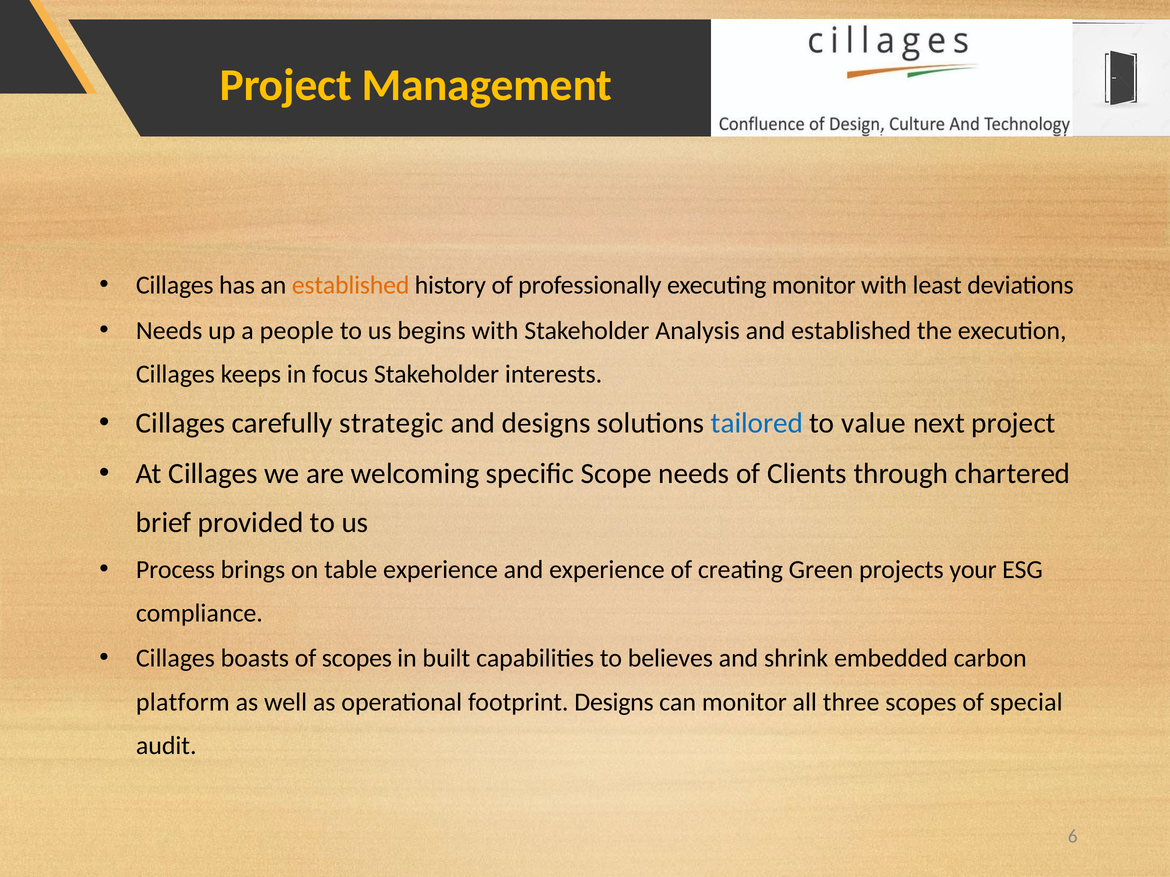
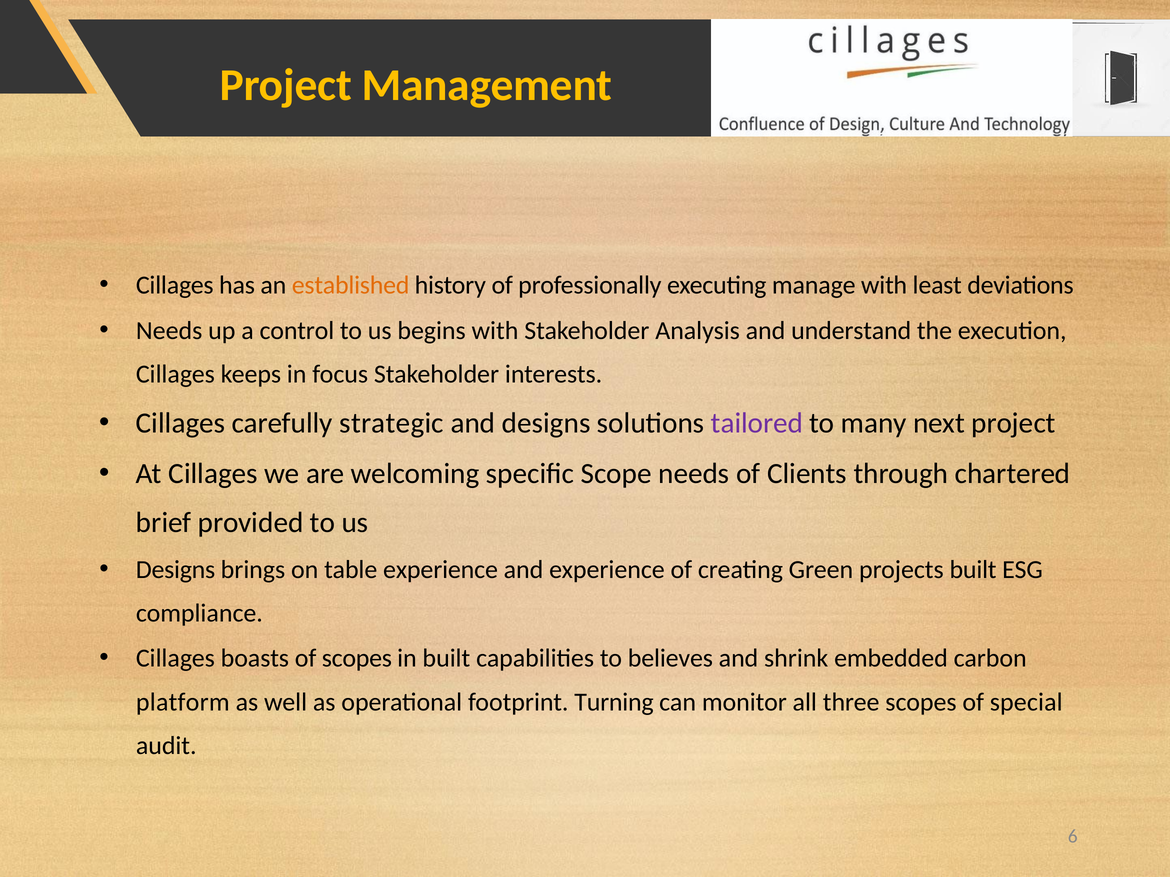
executing monitor: monitor -> manage (814, 285)
people: people -> control (297, 331)
and established: established -> understand (851, 331)
tailored colour: blue -> purple (757, 423)
value: value -> many (874, 423)
Process: Process -> Designs (176, 570)
projects your: your -> built (973, 570)
footprint Designs: Designs -> Turning (614, 702)
